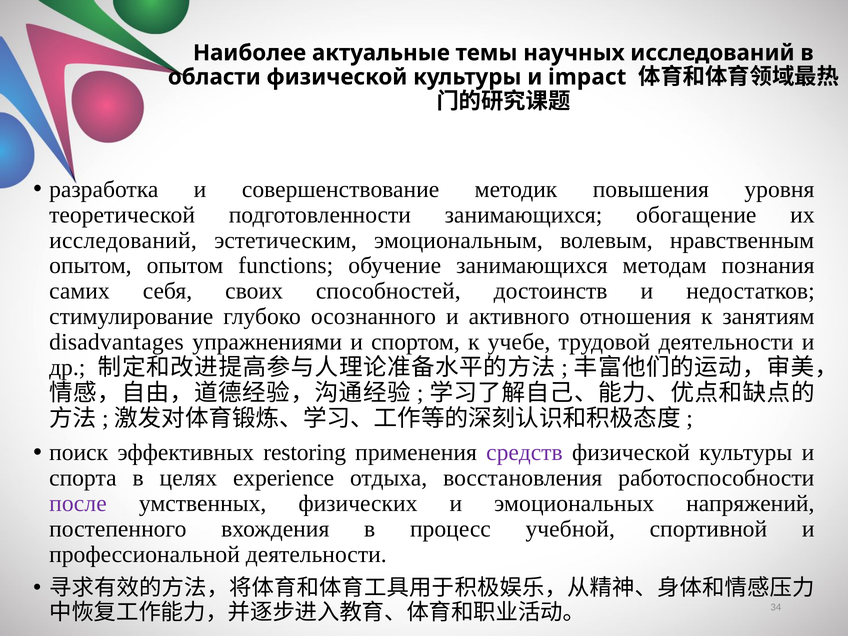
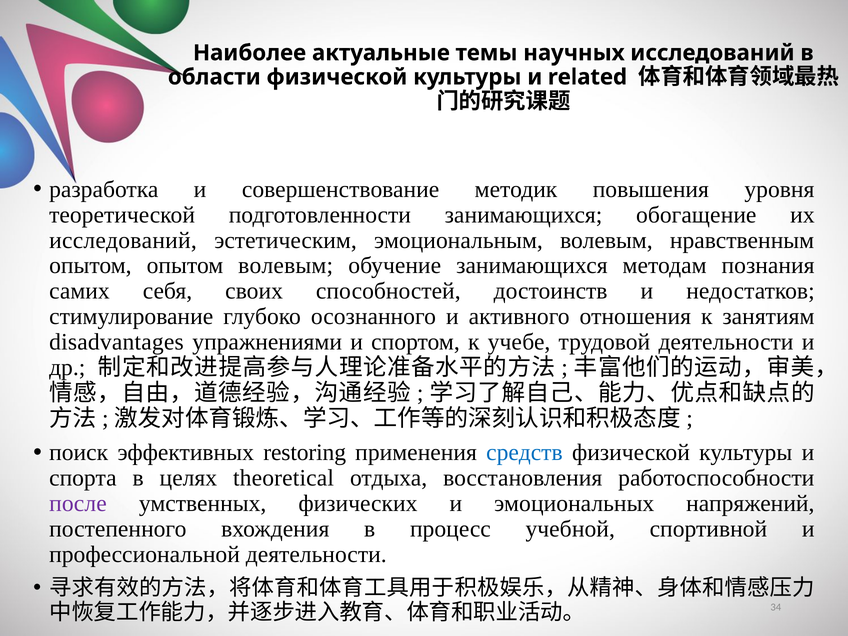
impact: impact -> related (587, 77)
опытом functions: functions -> волевым (286, 266)
средств colour: purple -> blue (524, 453)
experience: experience -> theoretical (283, 478)
